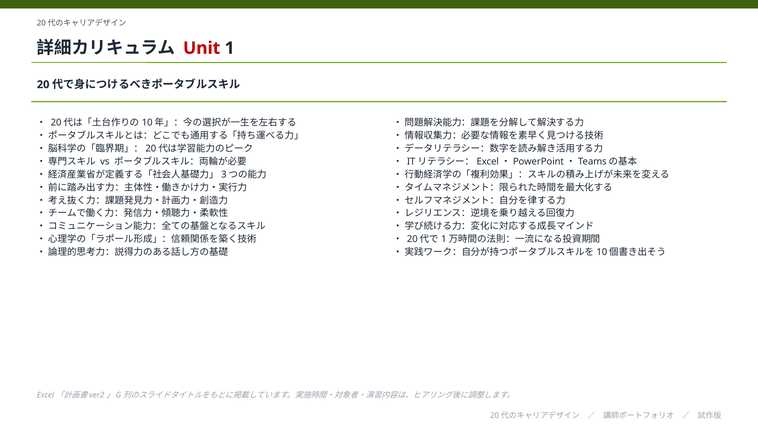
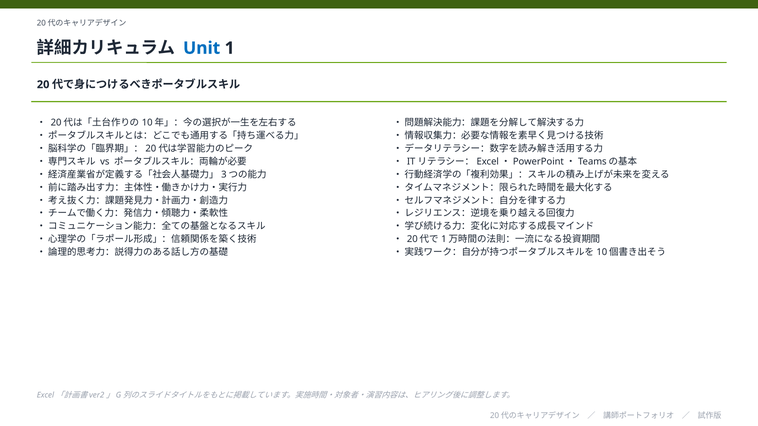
Unit colour: red -> blue (202, 48)
